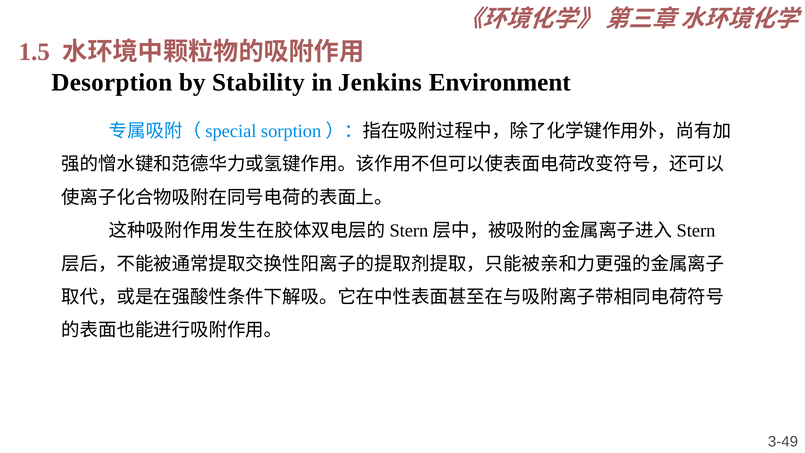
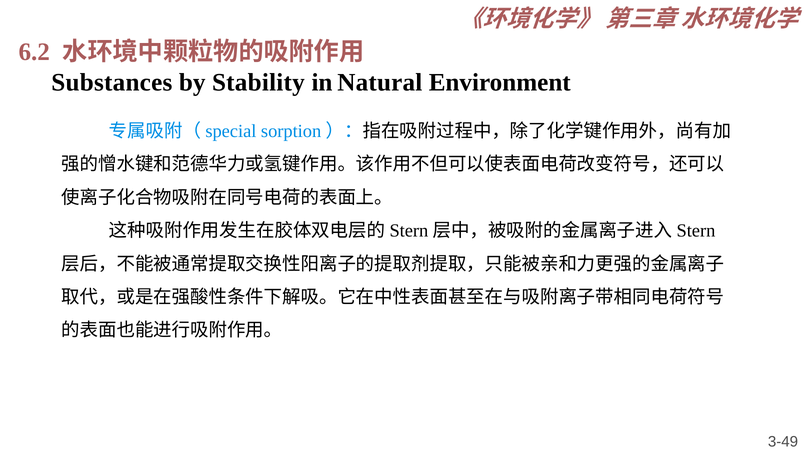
1.5: 1.5 -> 6.2 (34, 52)
Desorption: Desorption -> Substances (112, 82)
Jenkins: Jenkins -> Natural (380, 82)
